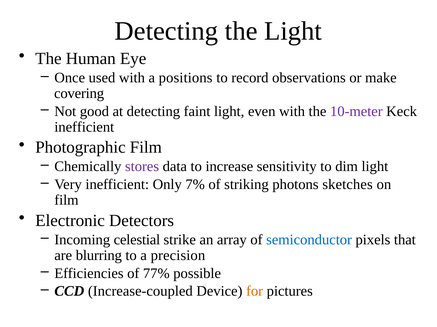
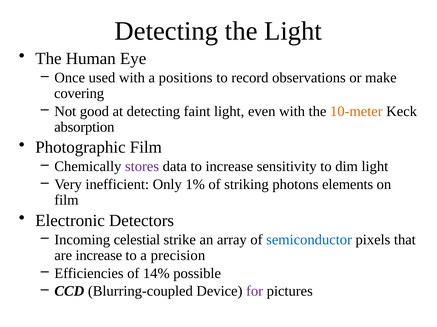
10-meter colour: purple -> orange (356, 111)
inefficient: inefficient -> absorption (84, 127)
7%: 7% -> 1% (195, 185)
sketches: sketches -> elements (348, 185)
are blurring: blurring -> increase (99, 256)
77%: 77% -> 14% (156, 274)
Increase-coupled: Increase-coupled -> Blurring-coupled (140, 292)
for colour: orange -> purple (255, 292)
